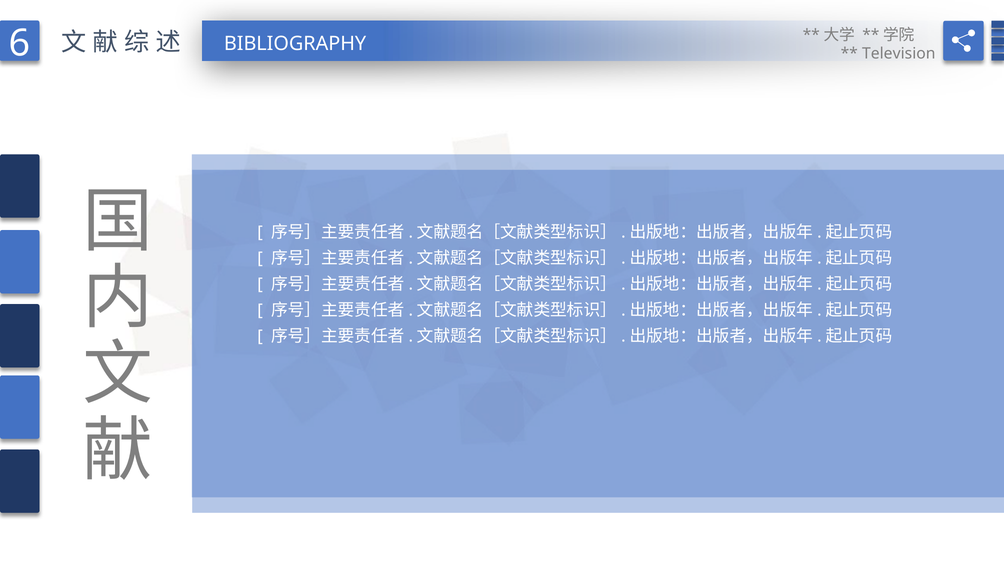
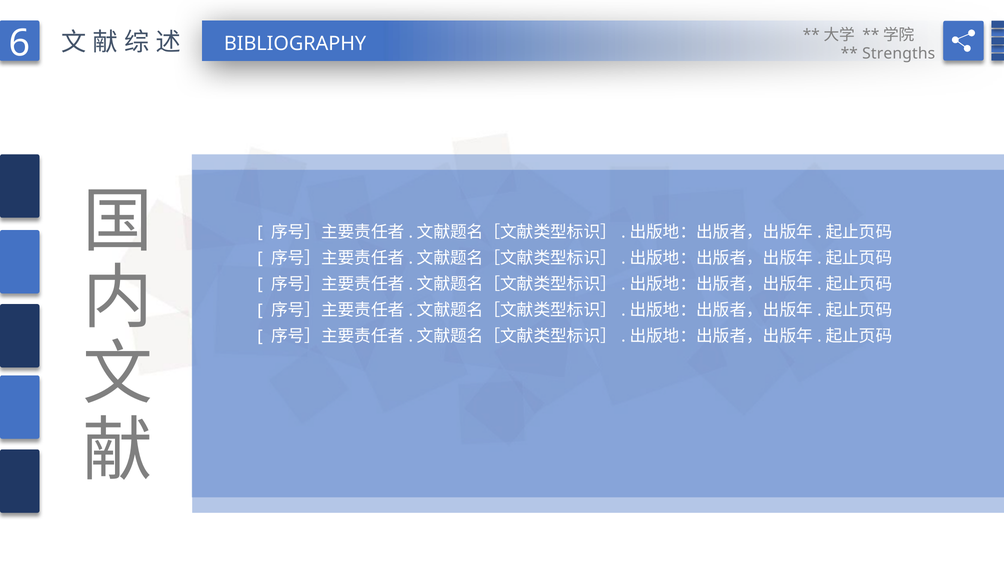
Television: Television -> Strengths (899, 54)
